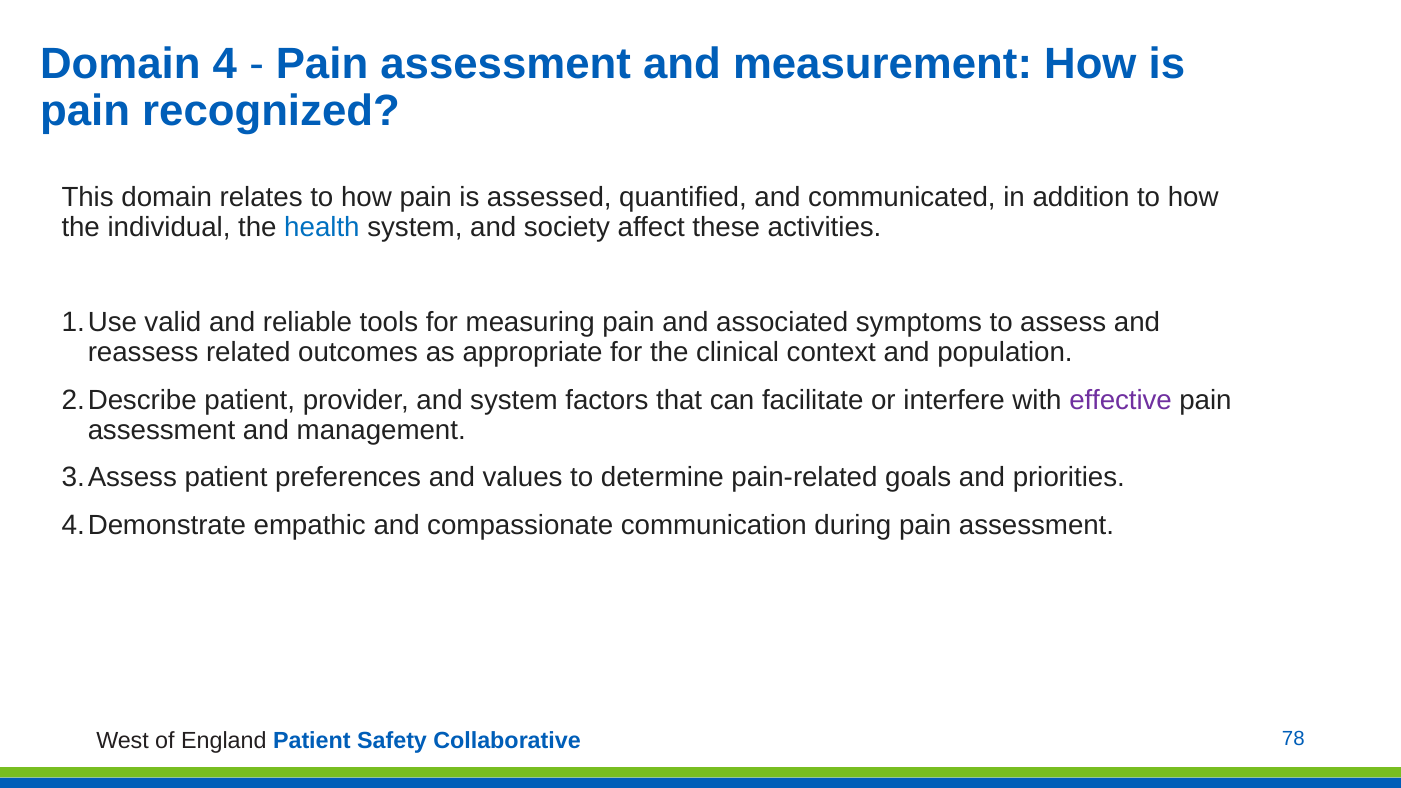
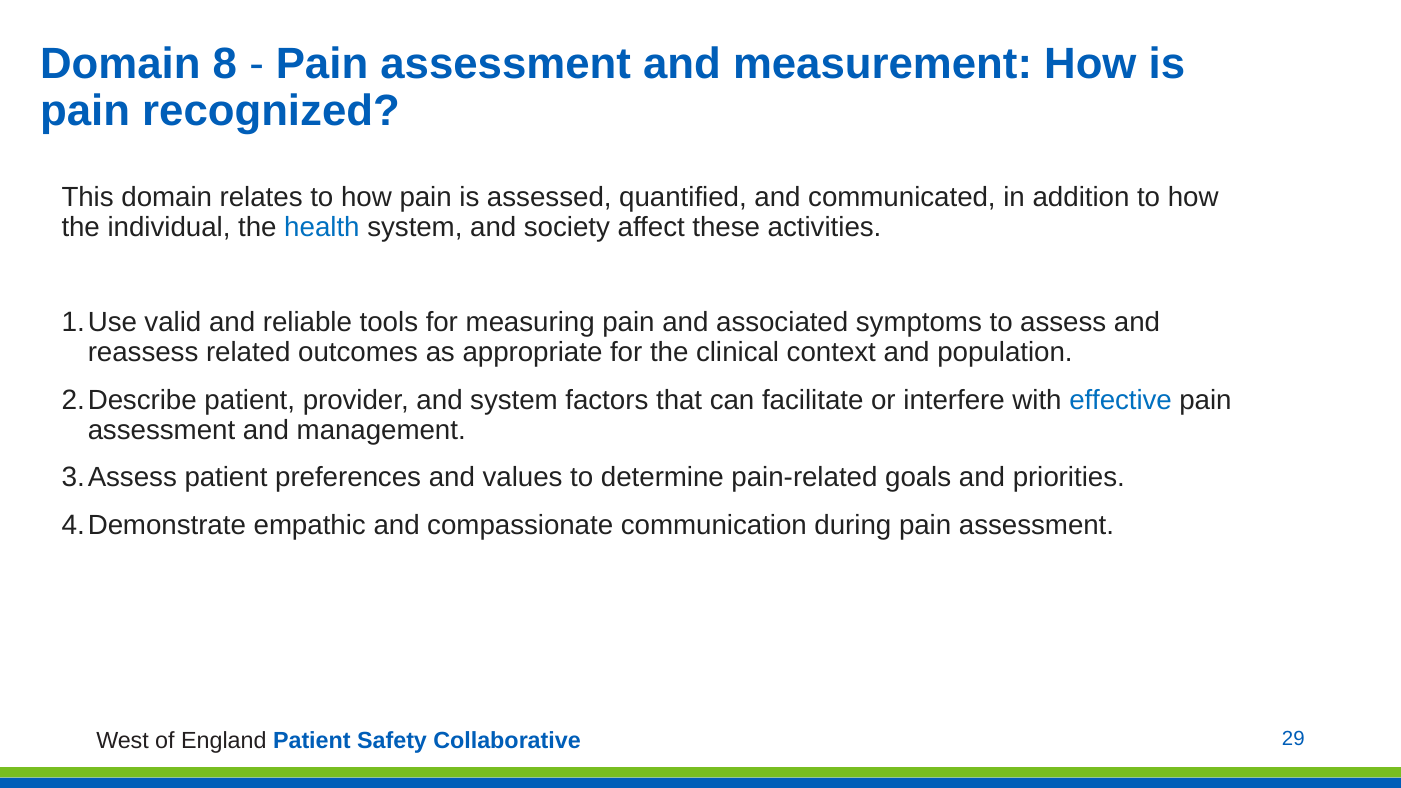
4: 4 -> 8 (225, 64)
effective colour: purple -> blue (1121, 400)
78: 78 -> 29 (1293, 738)
